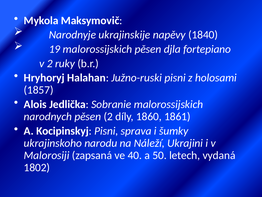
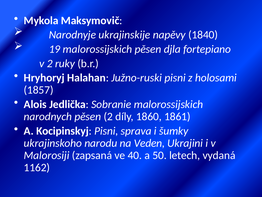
Náleží: Náleží -> Veden (149, 143)
1802: 1802 -> 1162 (37, 167)
